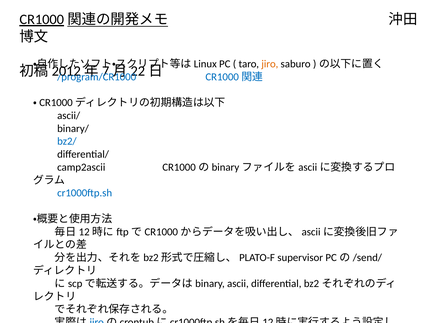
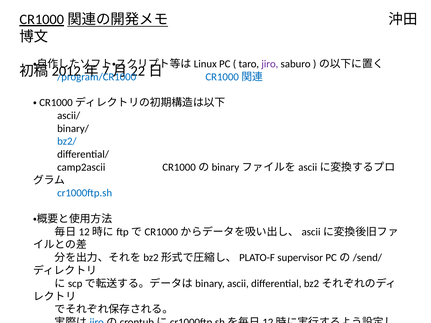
jiro colour: orange -> purple (270, 64)
